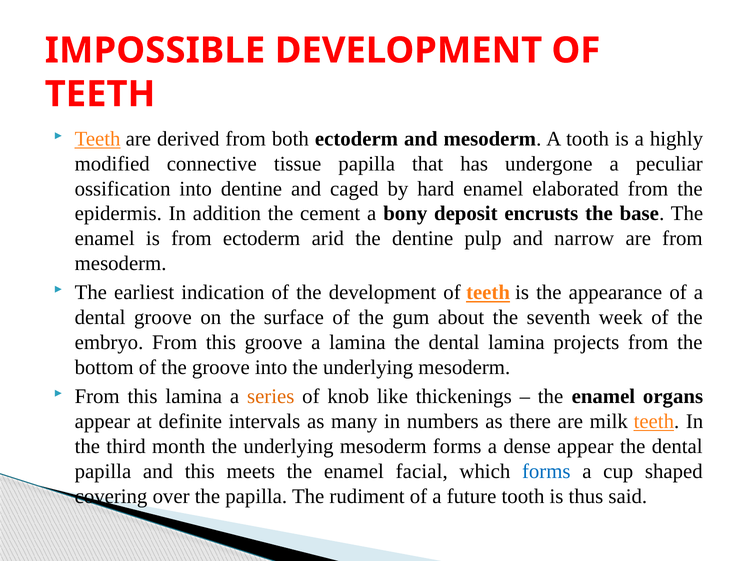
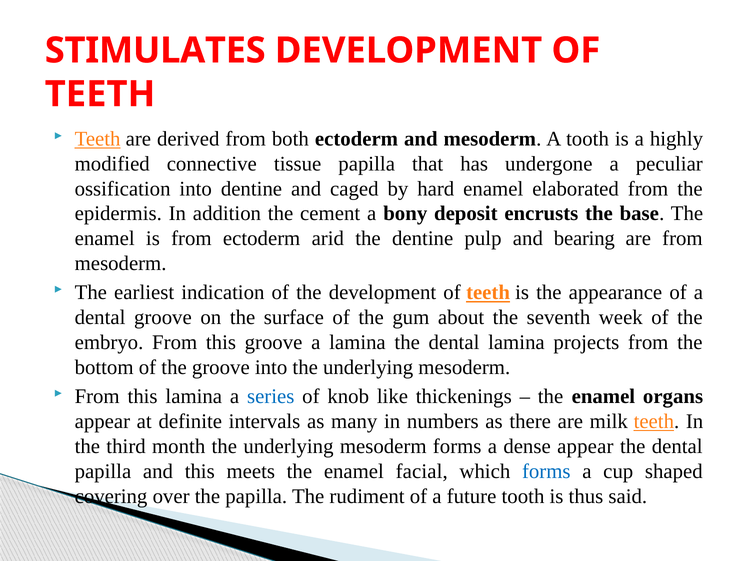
IMPOSSIBLE: IMPOSSIBLE -> STIMULATES (155, 50)
narrow: narrow -> bearing (584, 239)
series colour: orange -> blue (271, 397)
